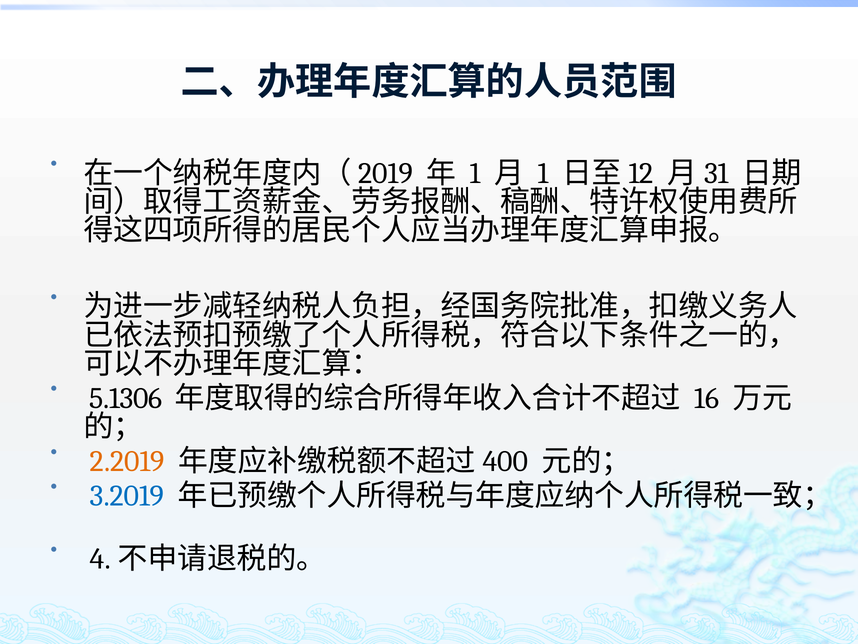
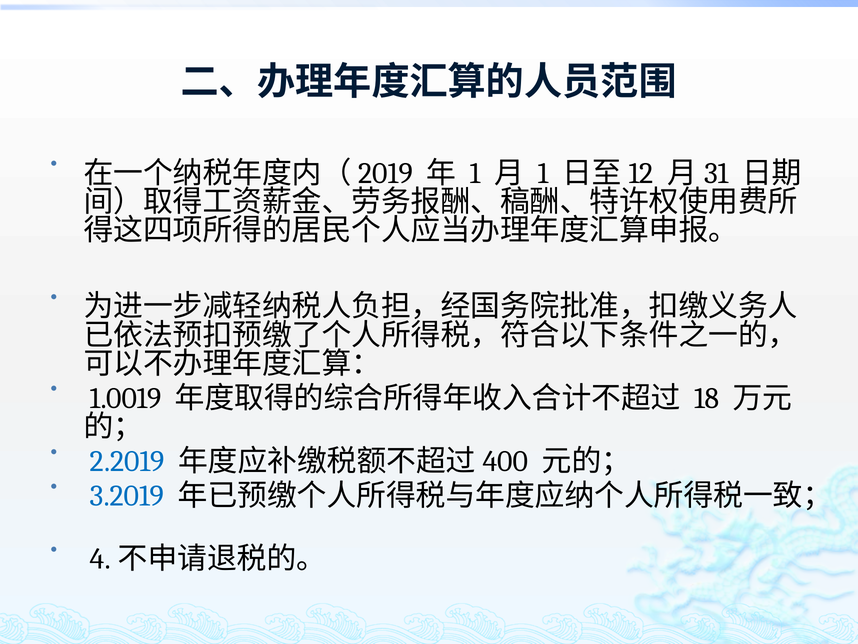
5.1306: 5.1306 -> 1.0019 (126, 398)
16: 16 -> 18 (707, 398)
2.2019 colour: orange -> blue (127, 461)
